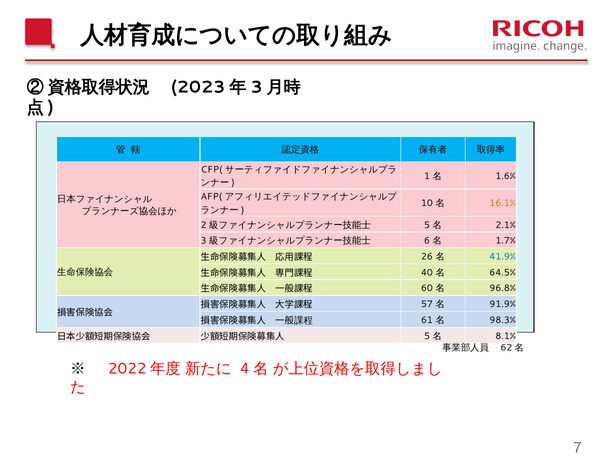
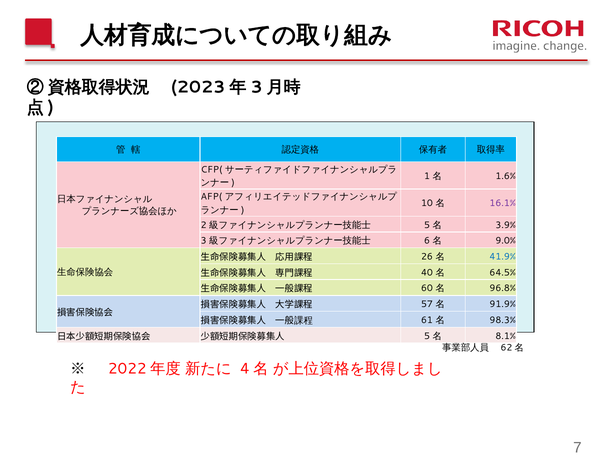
16.1% colour: orange -> purple (503, 204)
2.1%: 2.1% -> 3.9% (506, 225)
1.7%: 1.7% -> 9.0% (506, 241)
